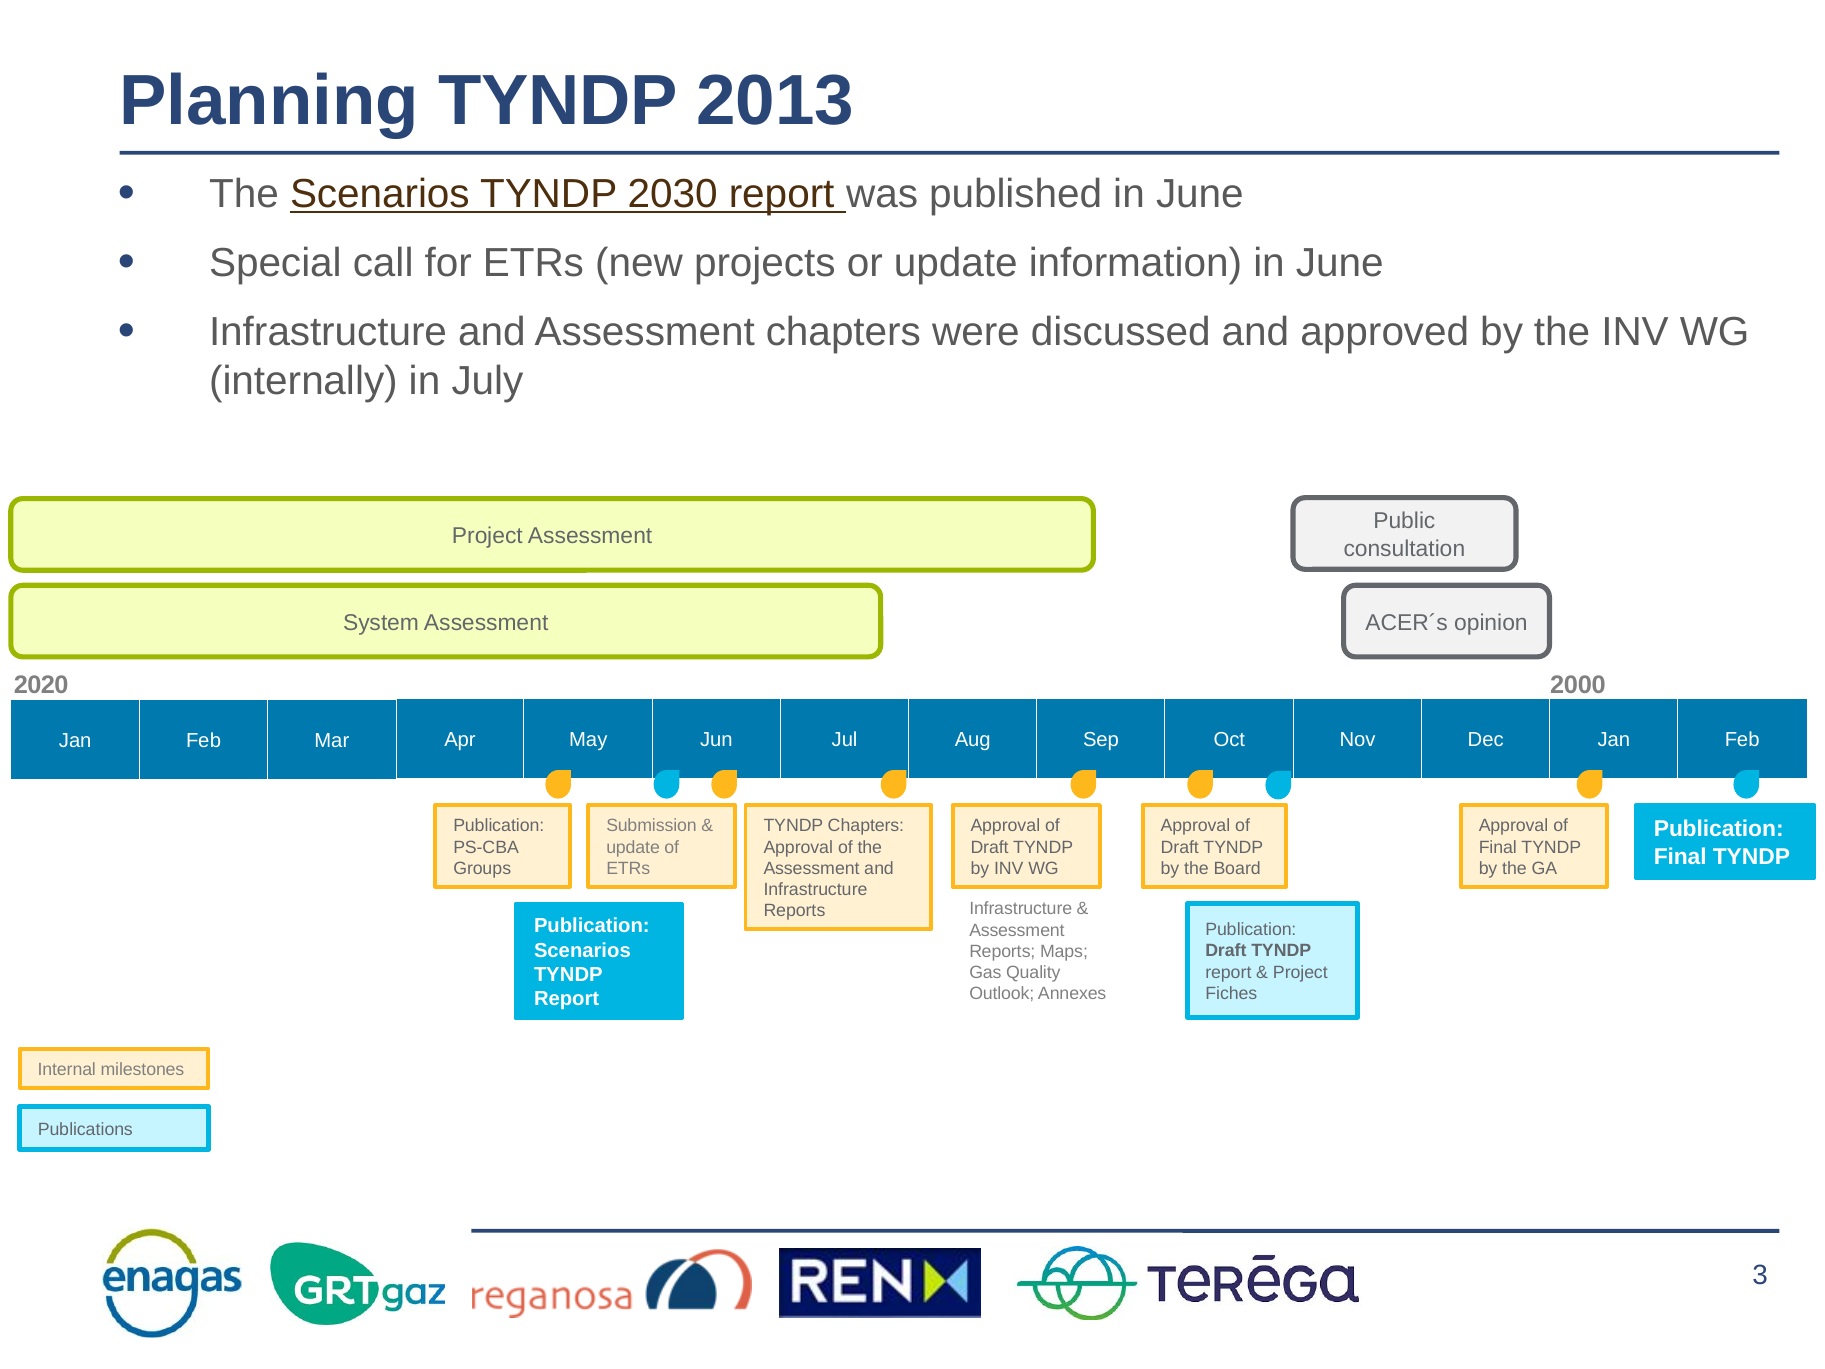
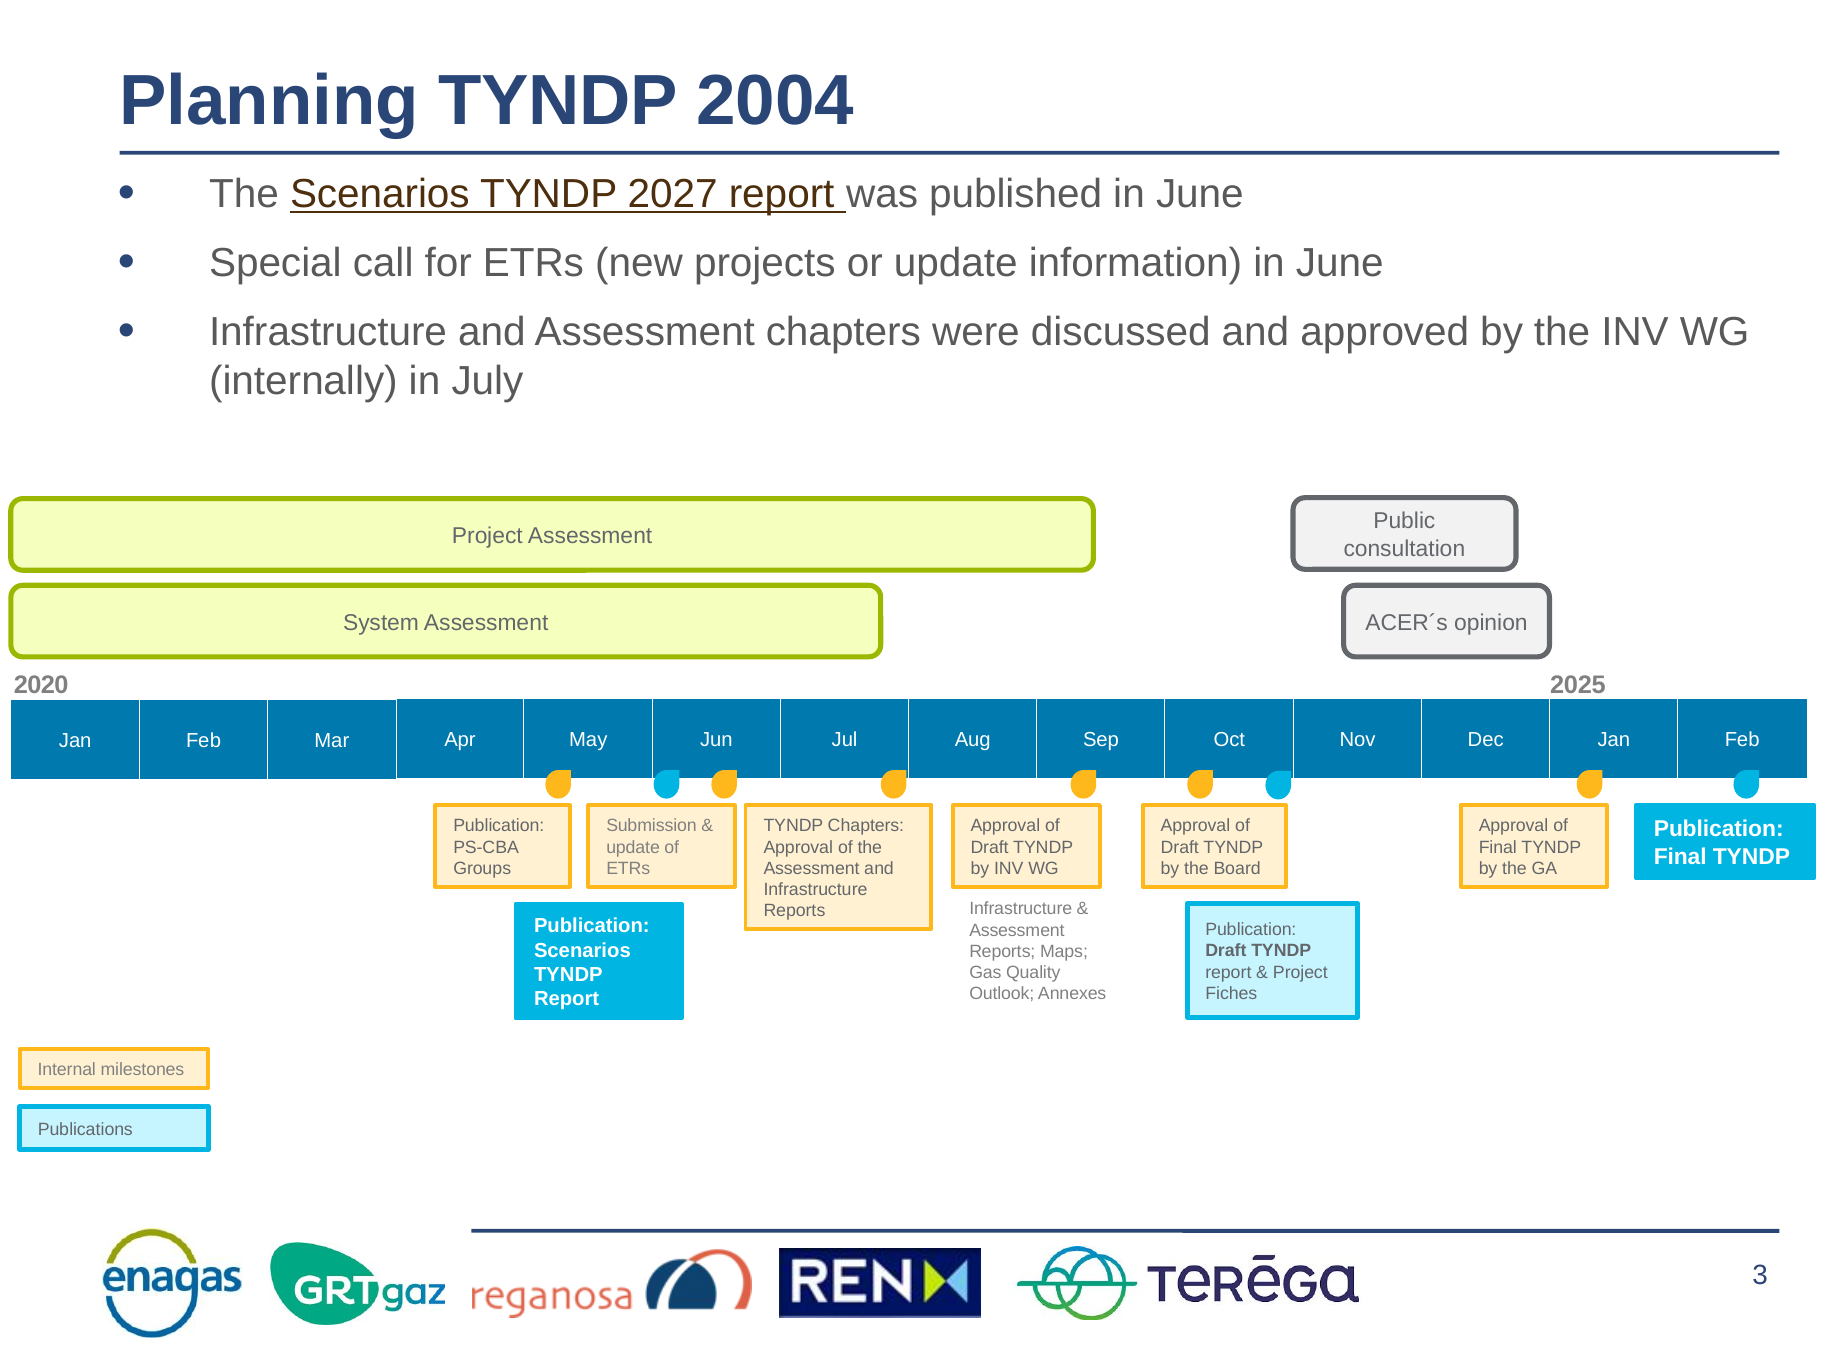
2013: 2013 -> 2004 (775, 102)
2030: 2030 -> 2027 (673, 194)
2000: 2000 -> 2025 (1578, 685)
